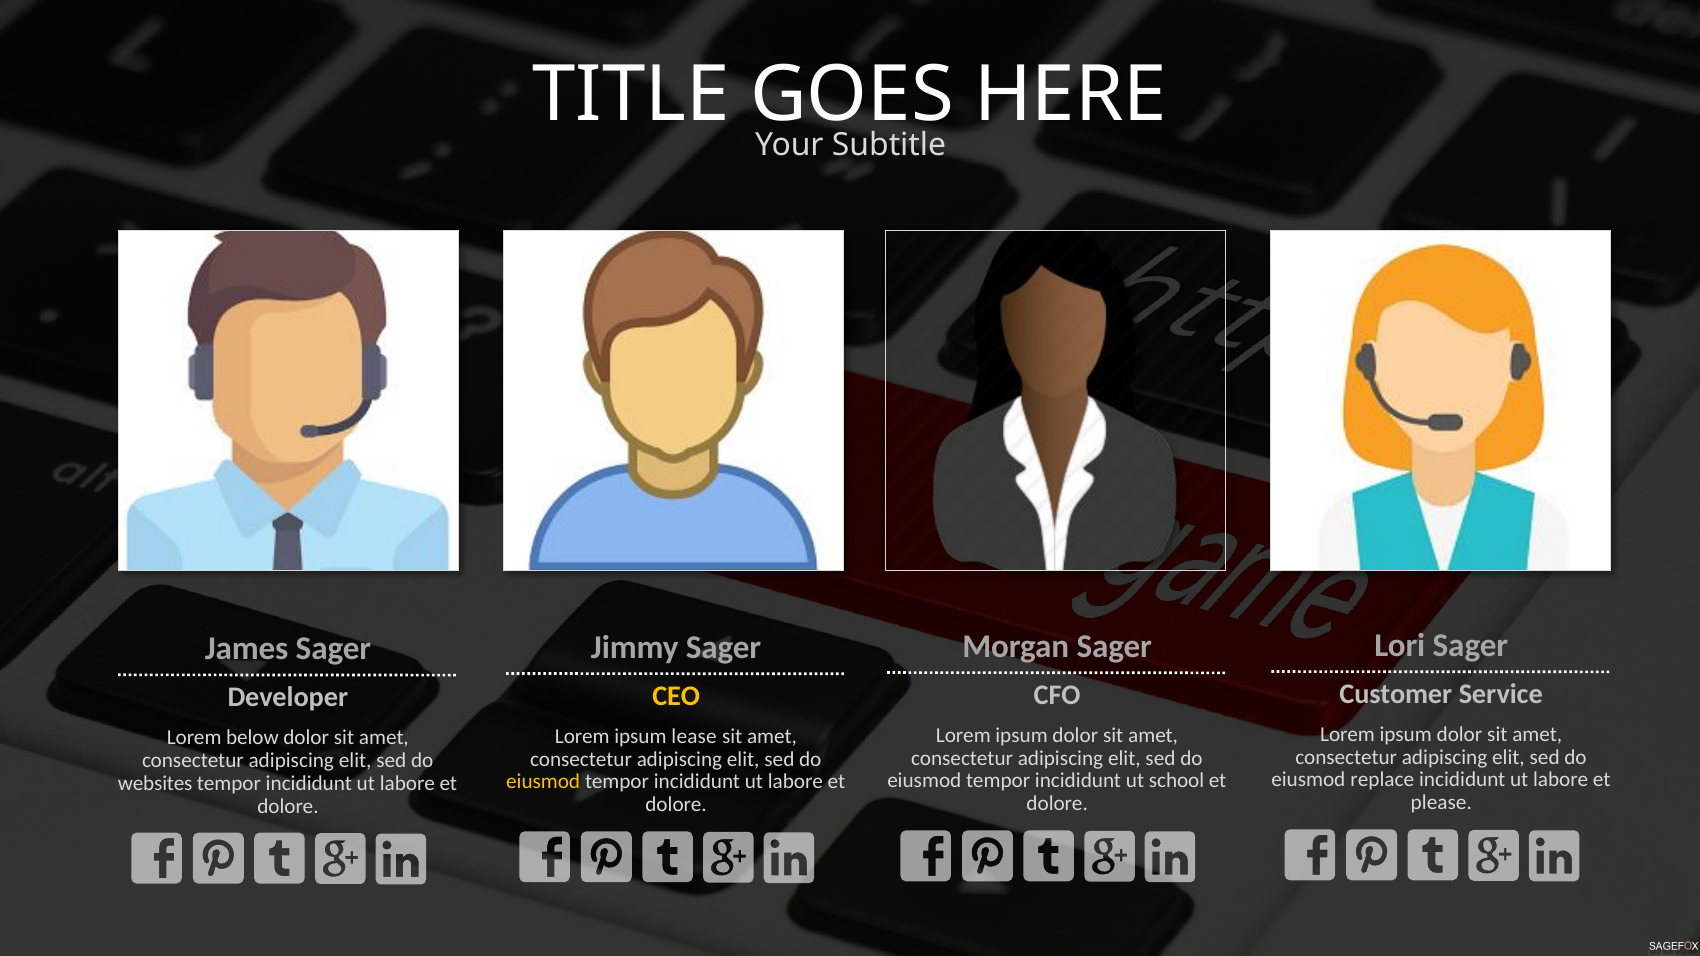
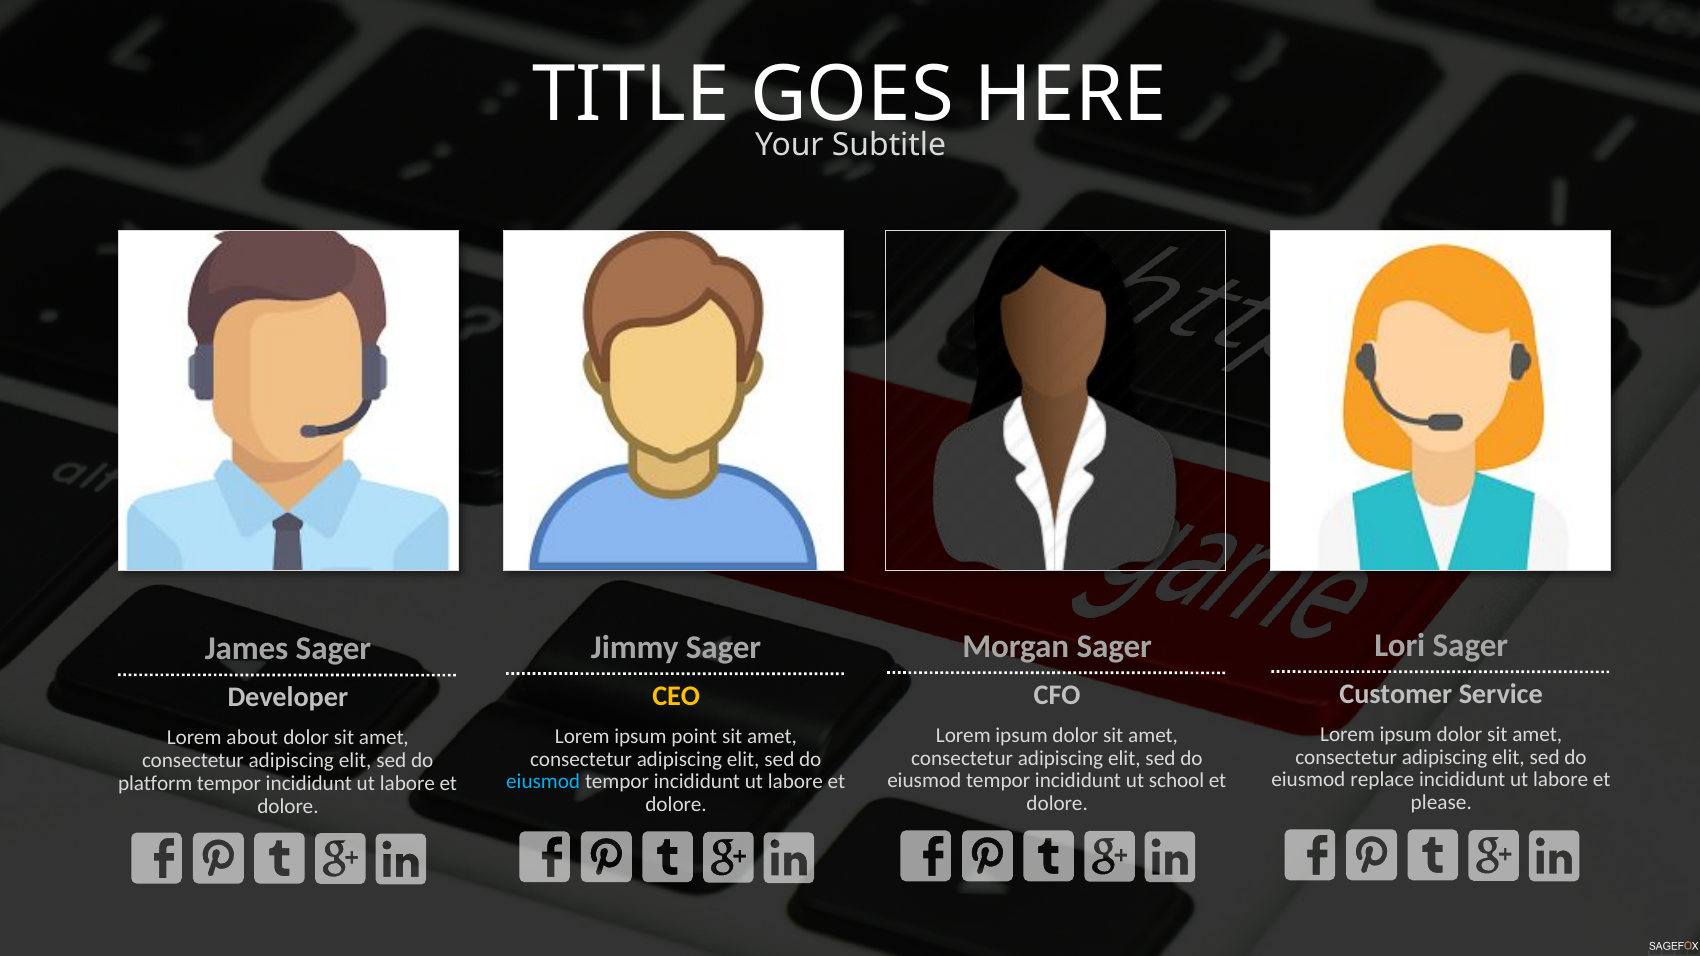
lease: lease -> point (694, 736)
below: below -> about (252, 738)
eiusmod colour: yellow -> light blue (543, 782)
websites: websites -> platform (155, 783)
